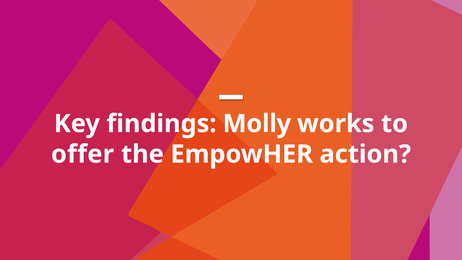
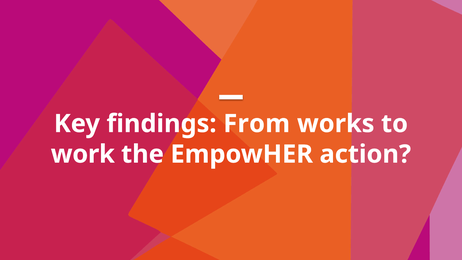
Molly: Molly -> From (257, 124)
offer: offer -> work (83, 154)
